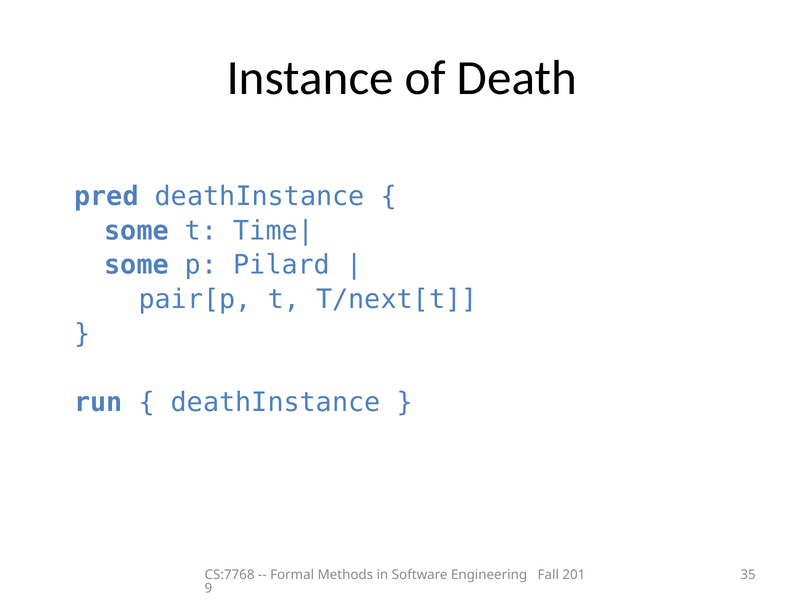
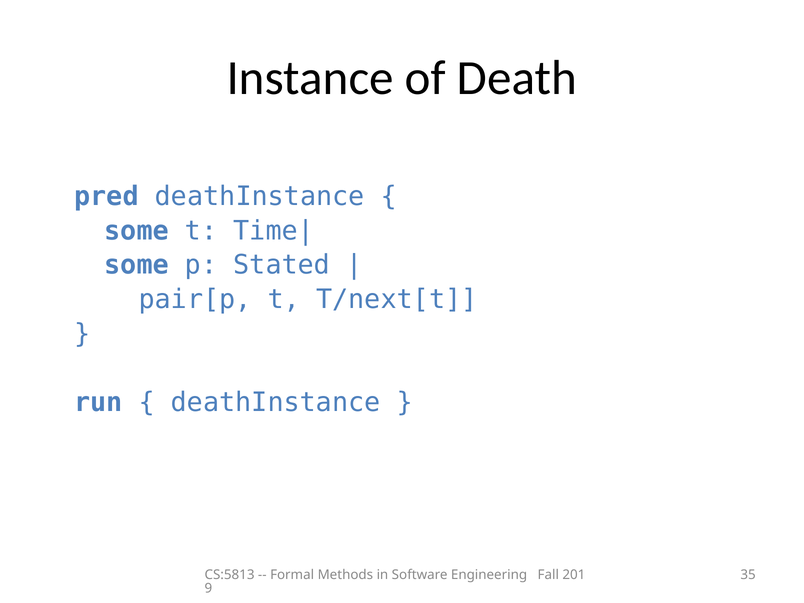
Pilard: Pilard -> Stated (282, 265)
CS:7768: CS:7768 -> CS:5813 (230, 575)
